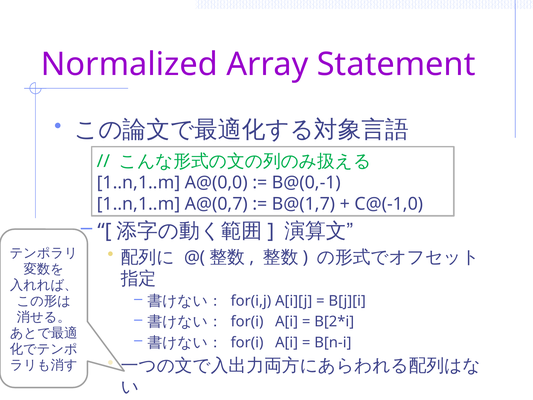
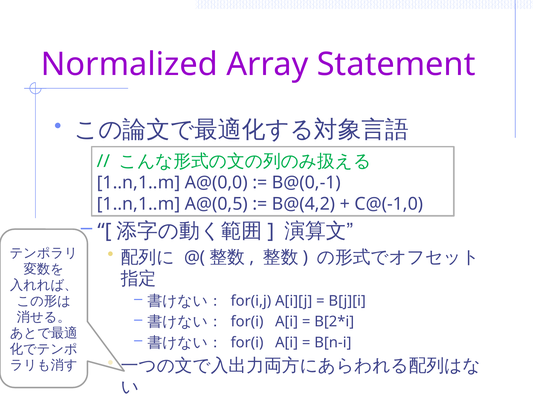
A@(0,7: A@(0,7 -> A@(0,5 (216, 204)
B@(1,7: B@(1,7 -> B@(4,2 (304, 204)
